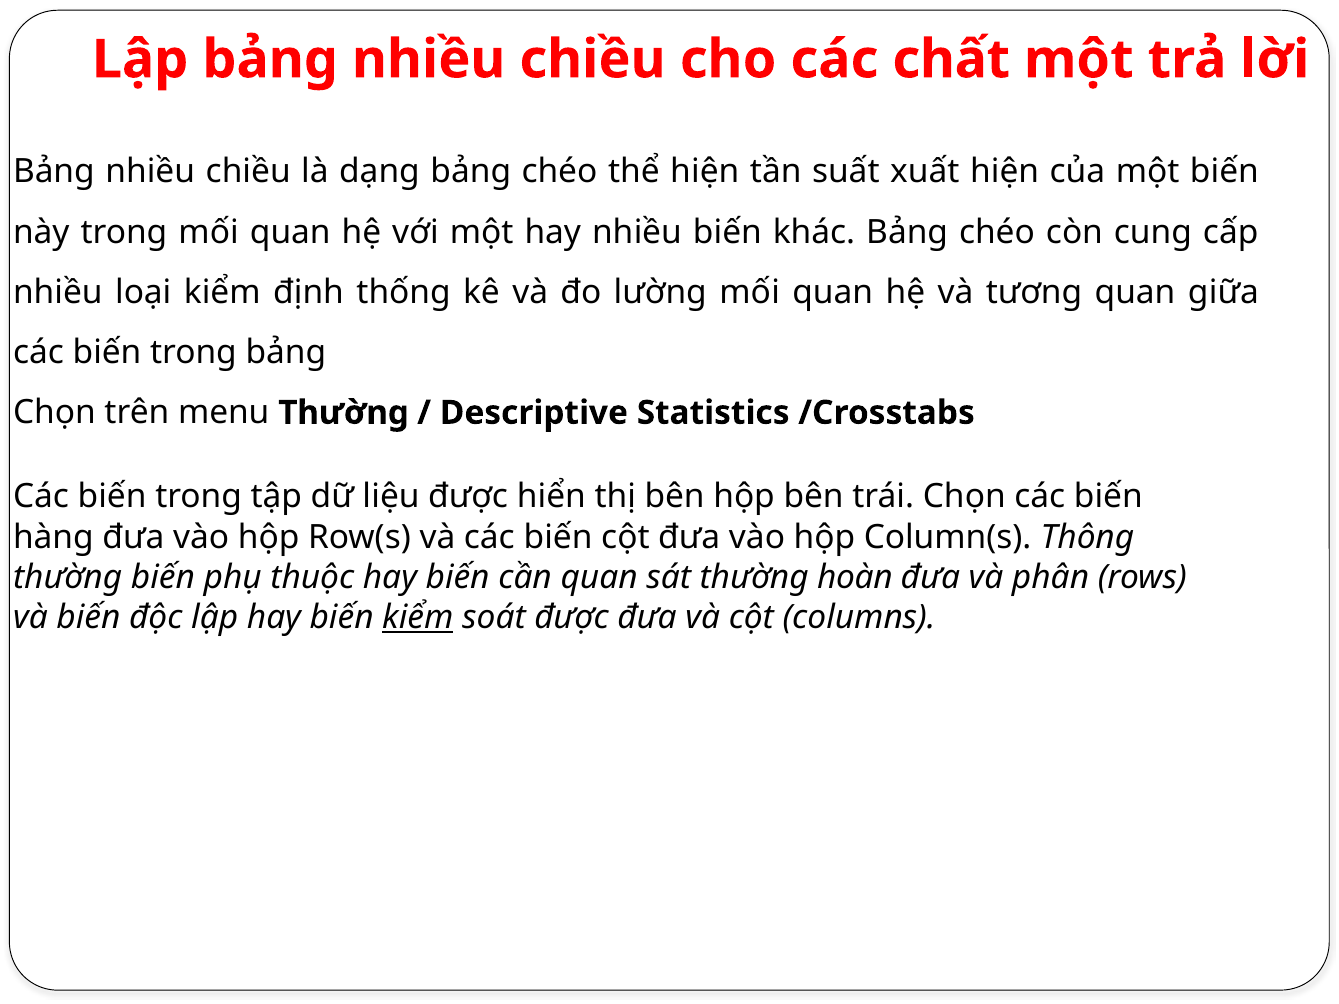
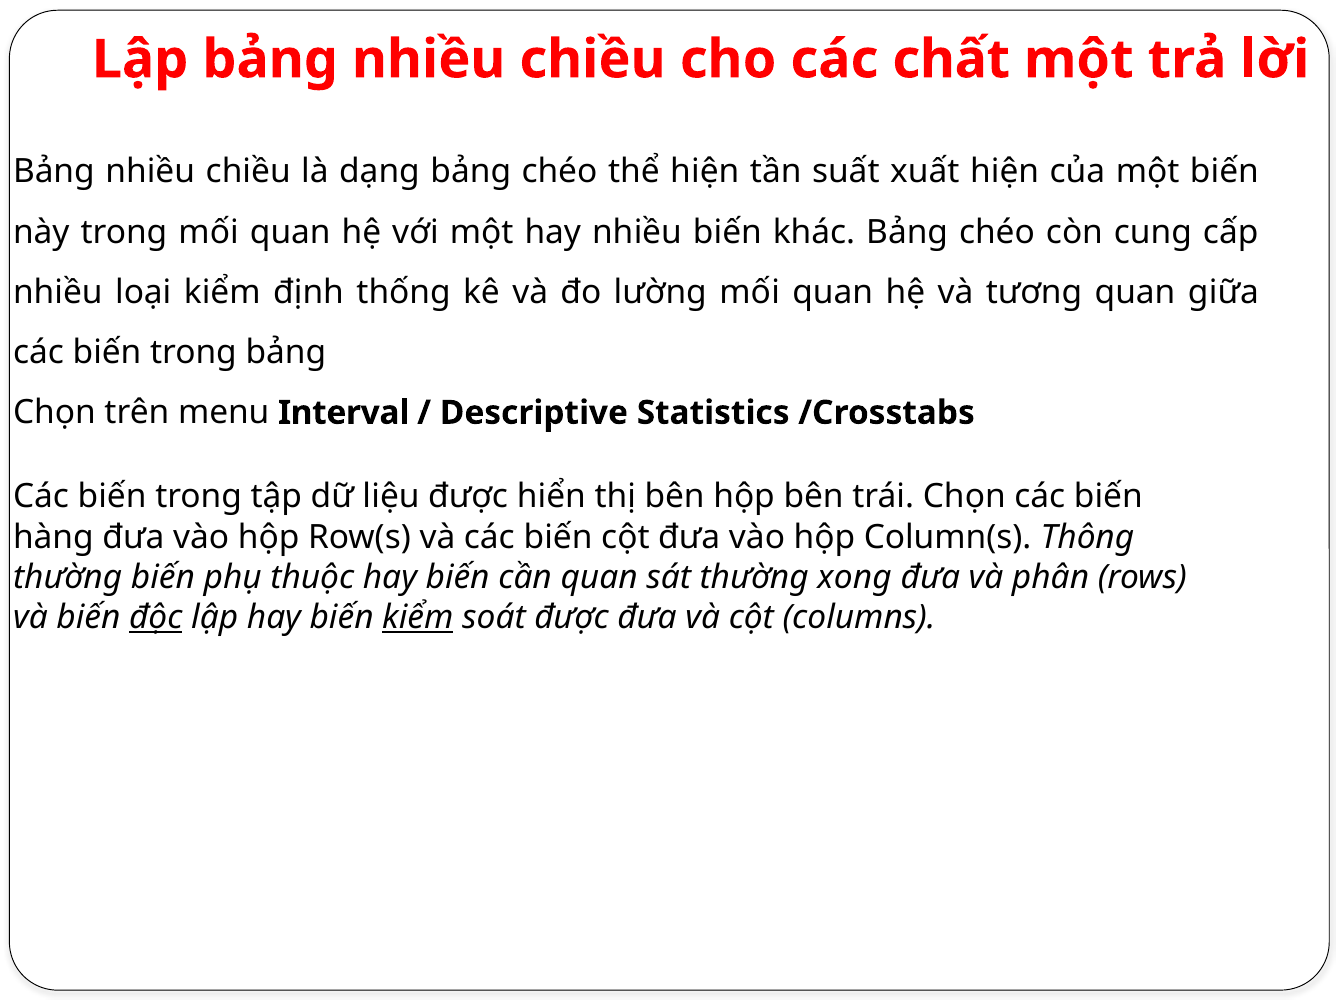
menu Thường: Thường -> Interval (344, 413)
hoàn: hoàn -> xong (855, 577)
độc underline: none -> present (156, 617)
